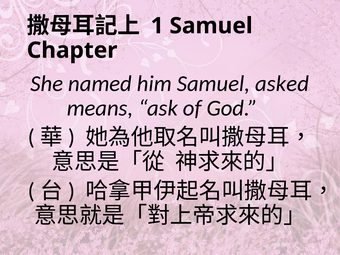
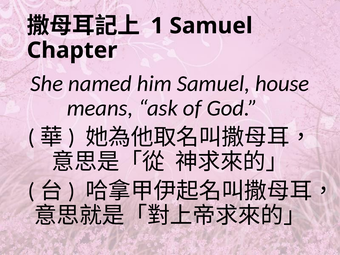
asked: asked -> house (282, 84)
